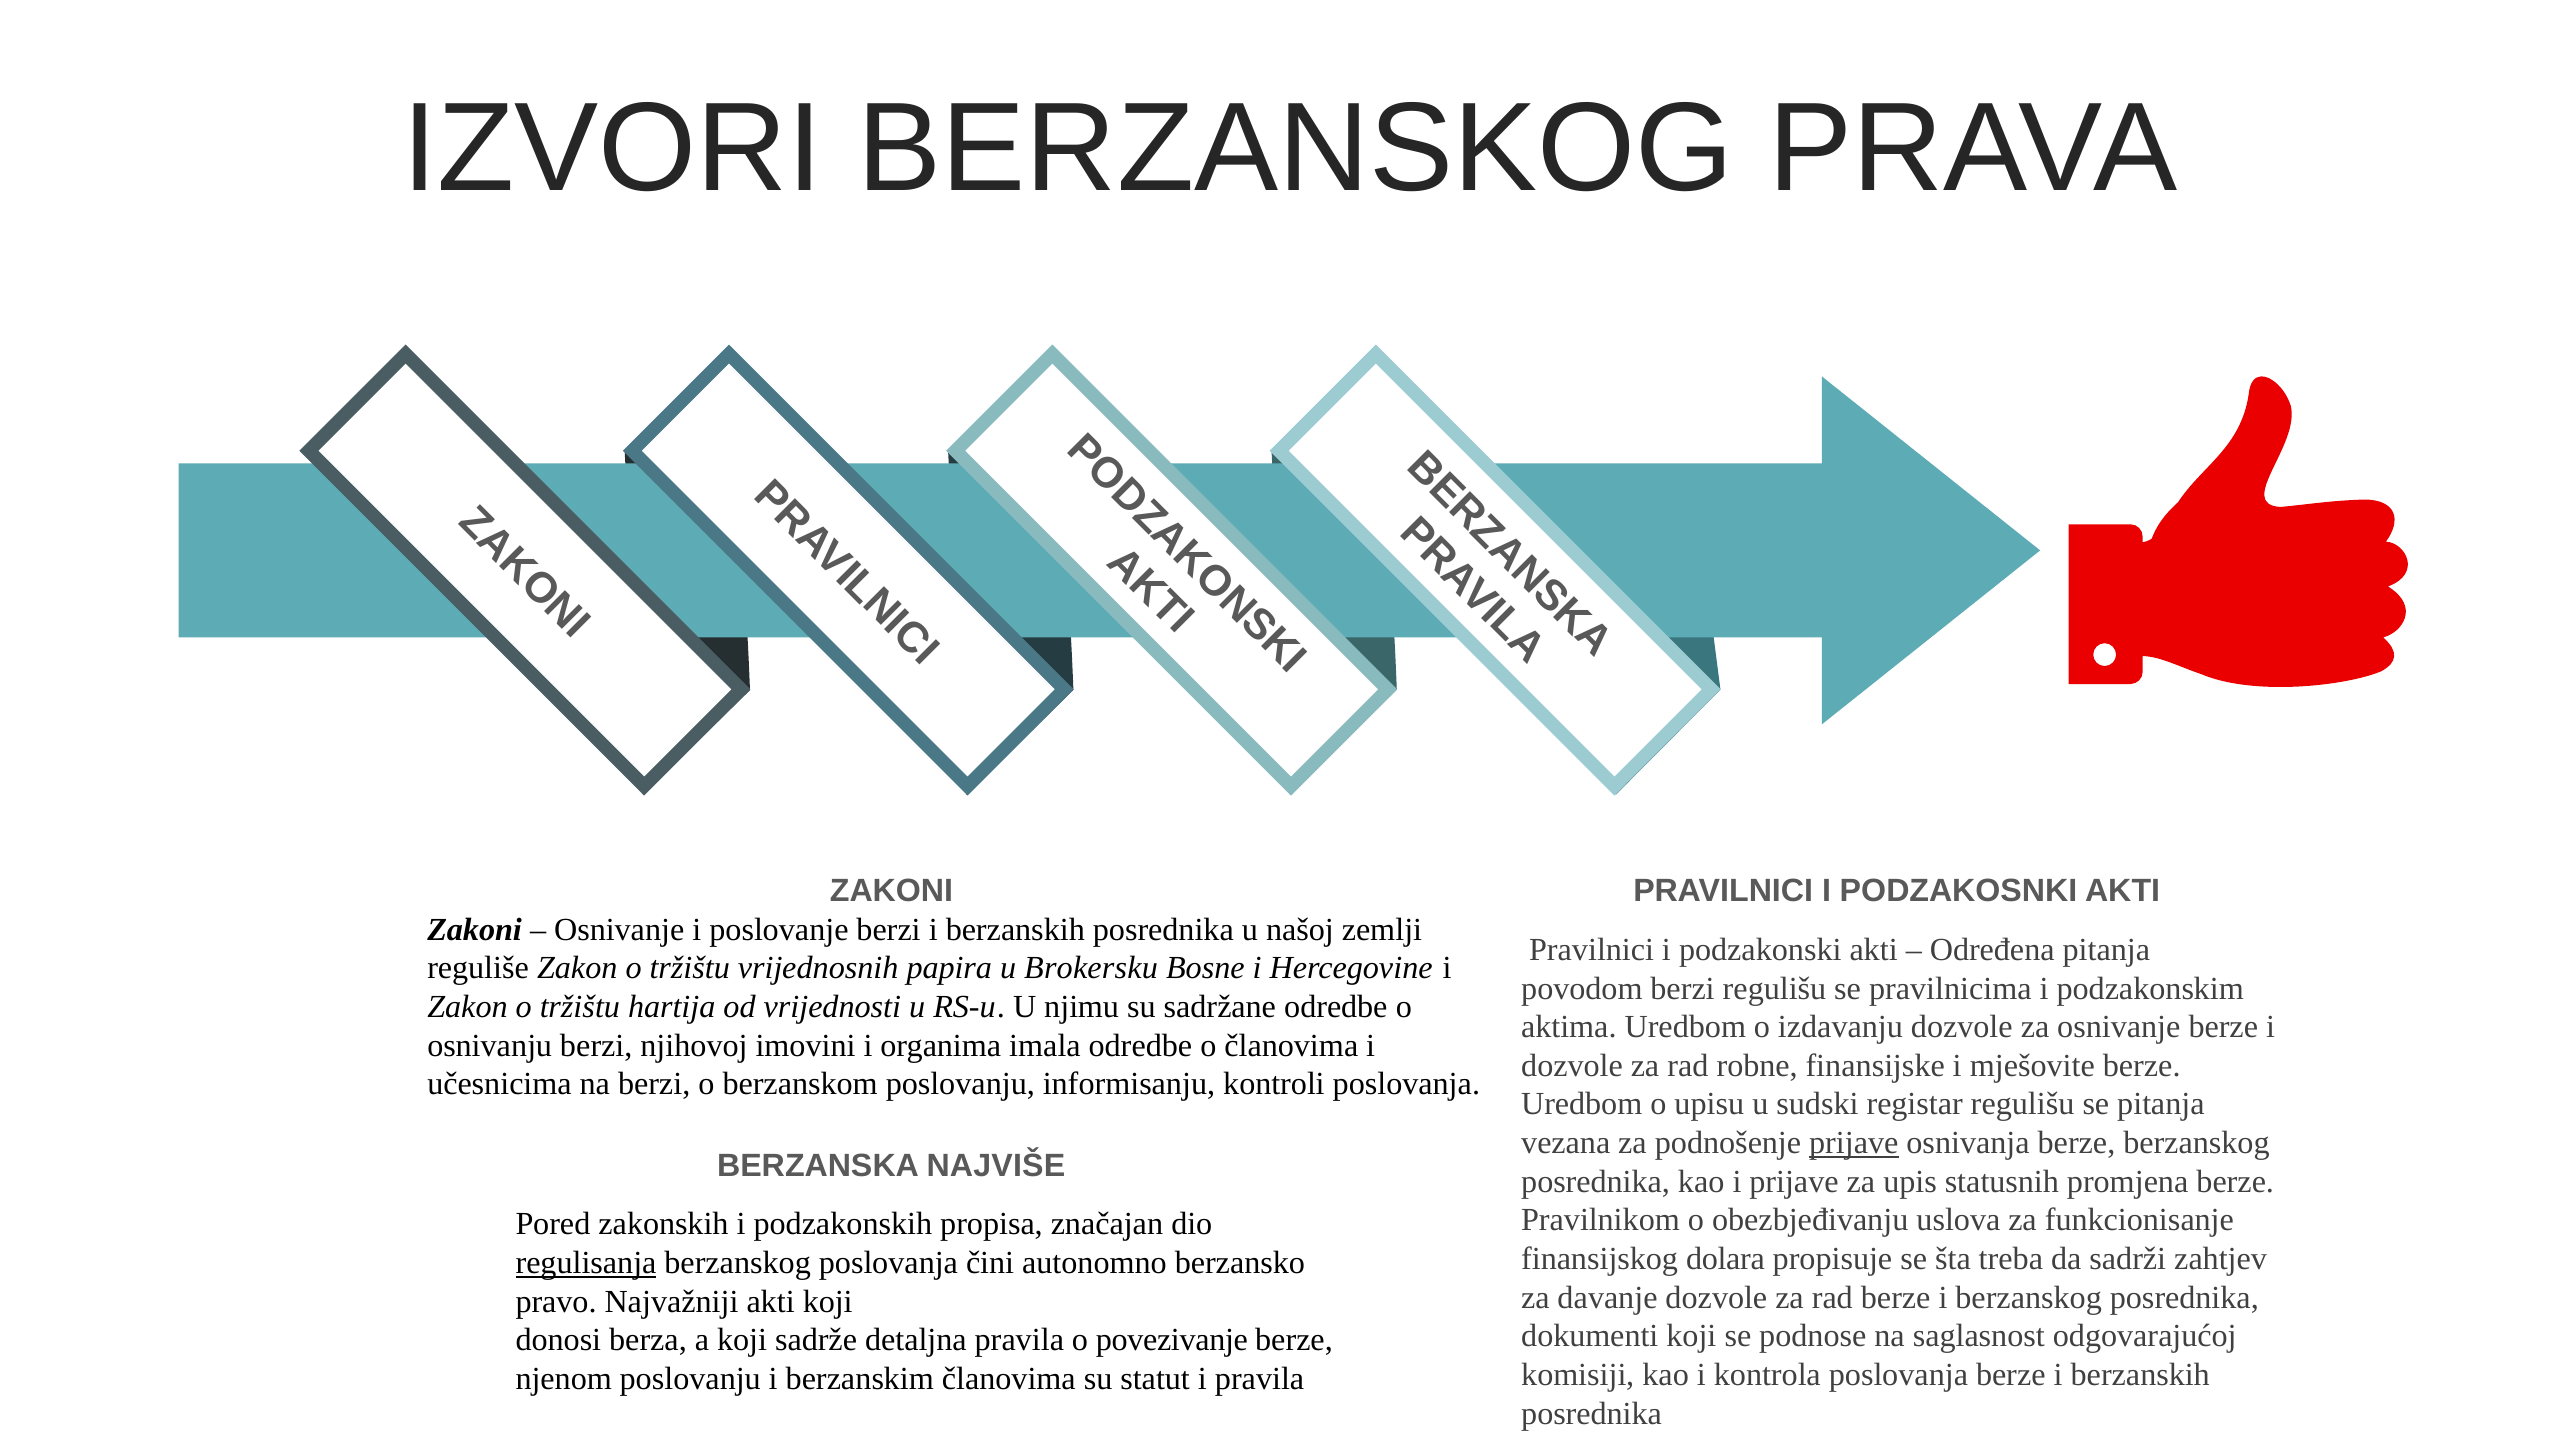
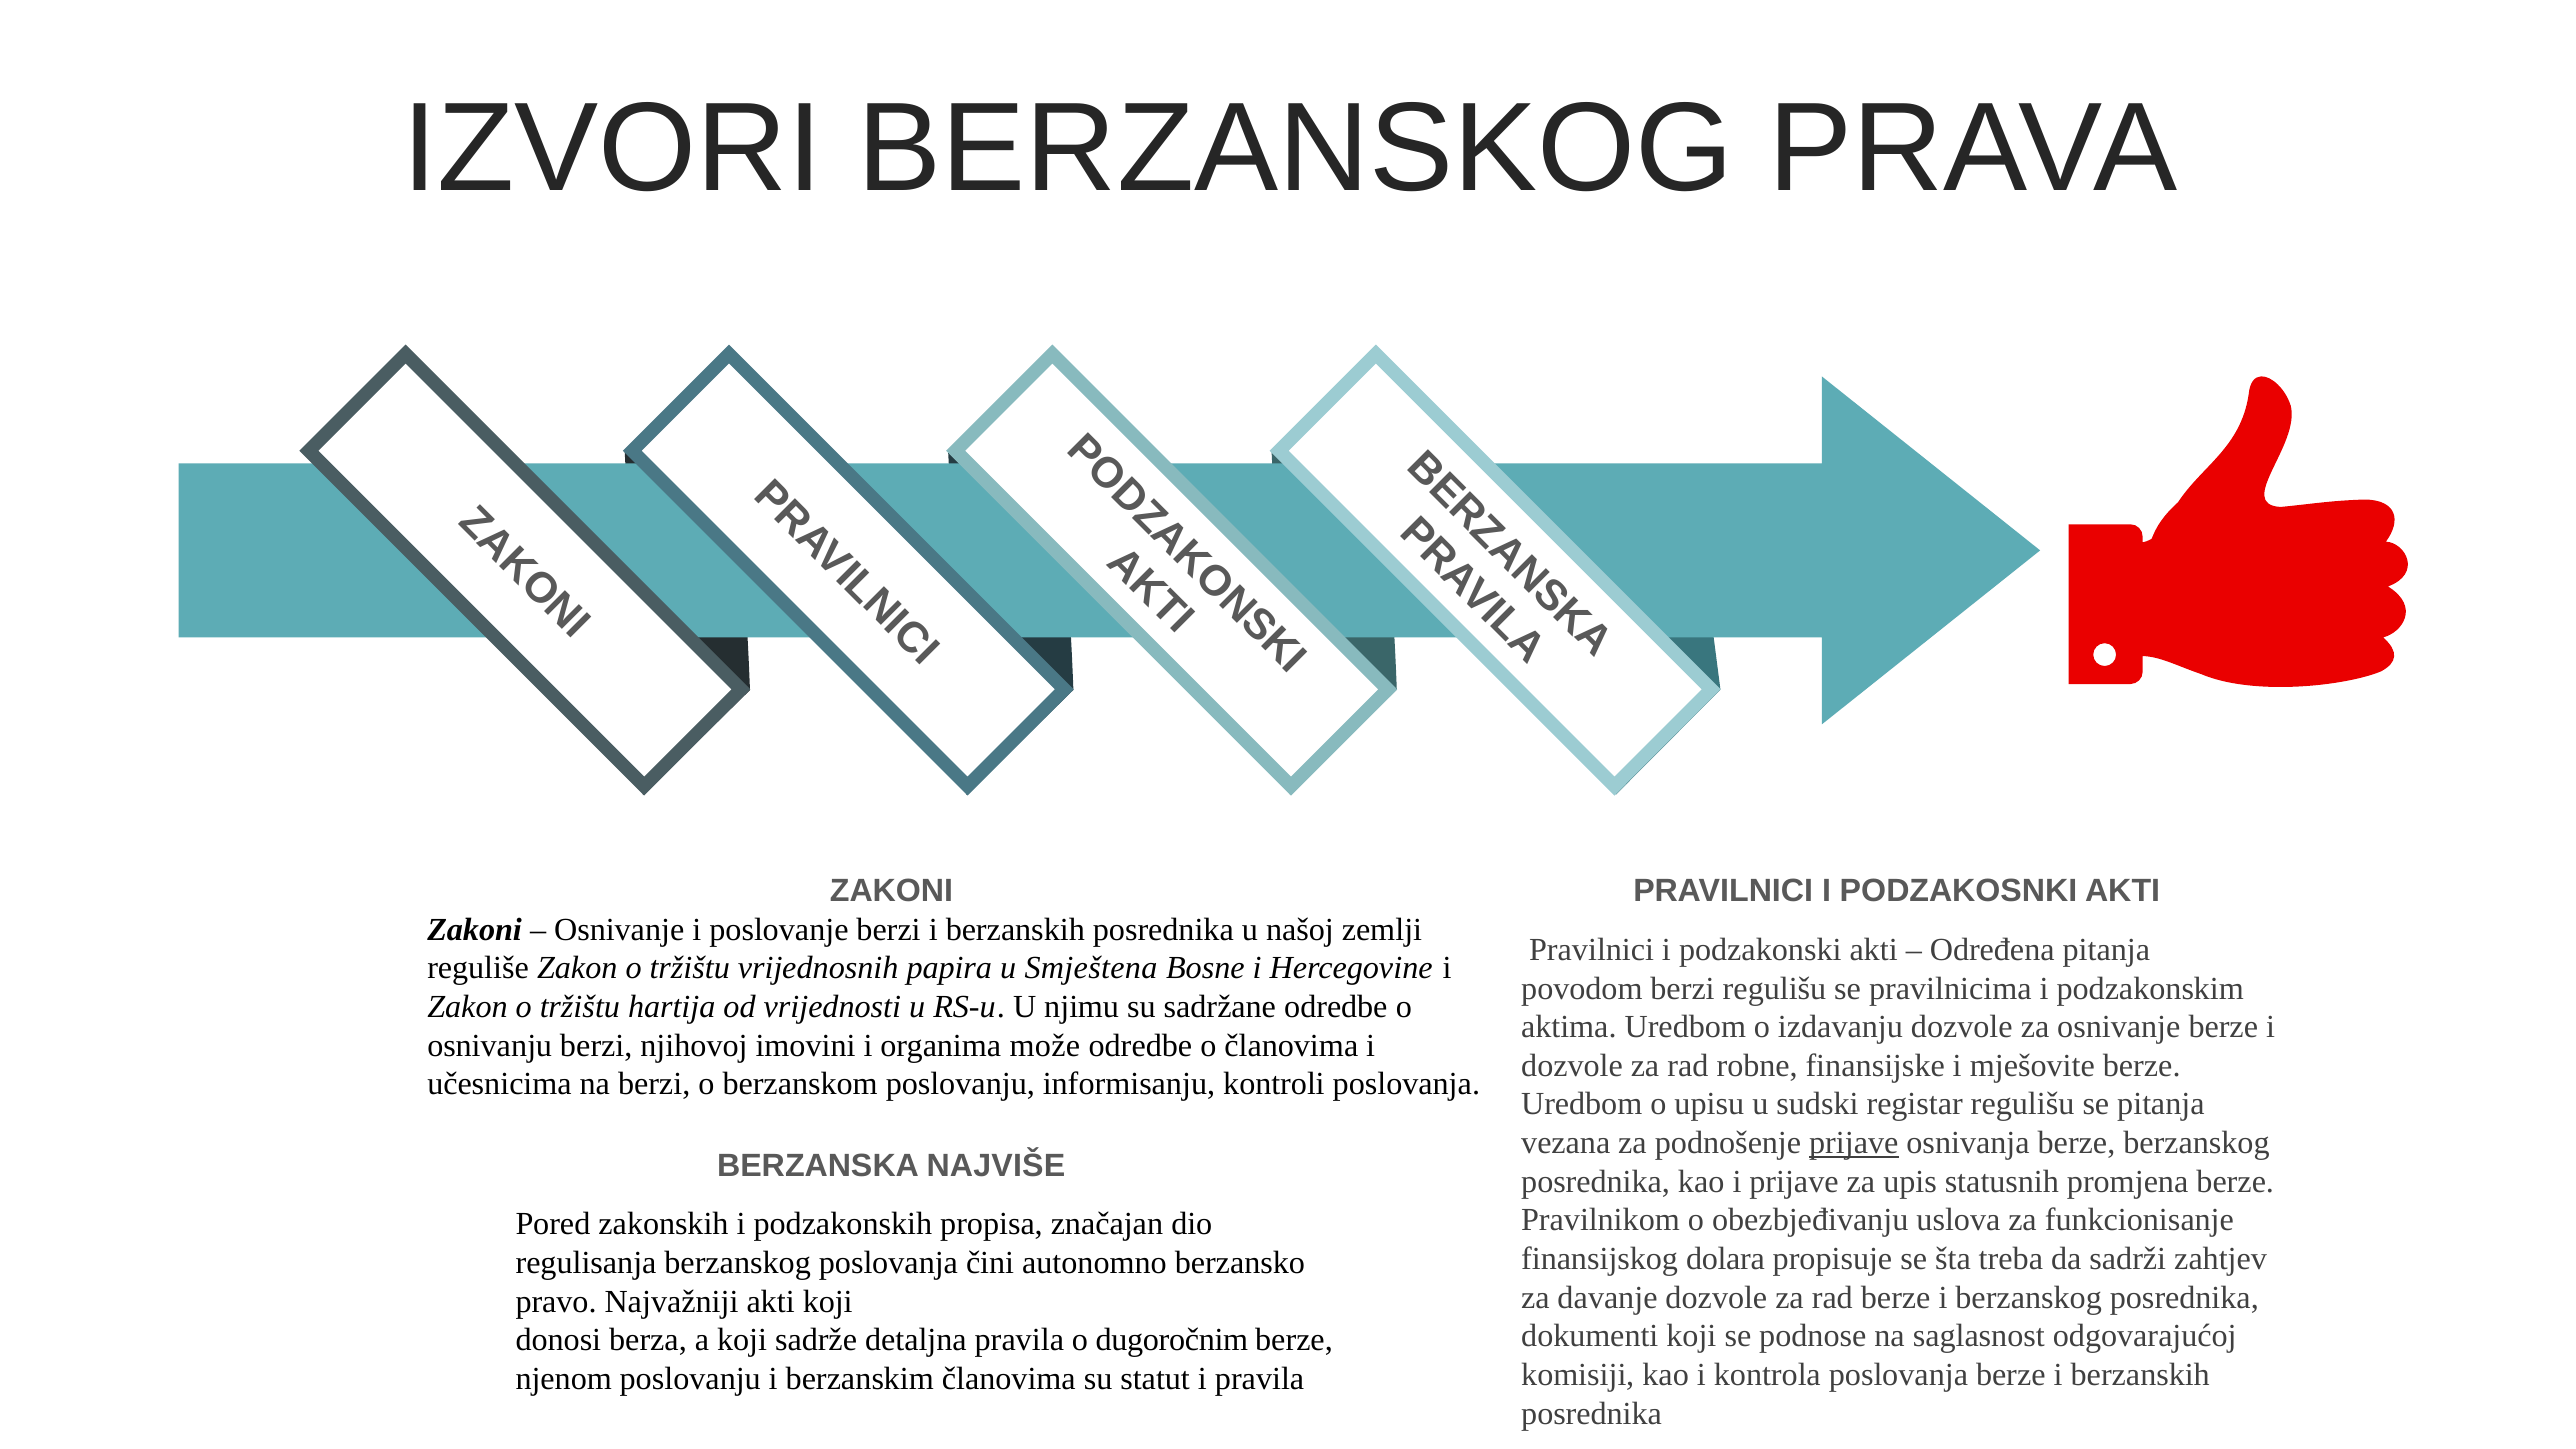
Brokersku: Brokersku -> Smještena (1091, 968)
imala: imala -> može (1045, 1045)
regulisanja underline: present -> none (586, 1263)
povezivanje: povezivanje -> dugoročnim (1172, 1340)
